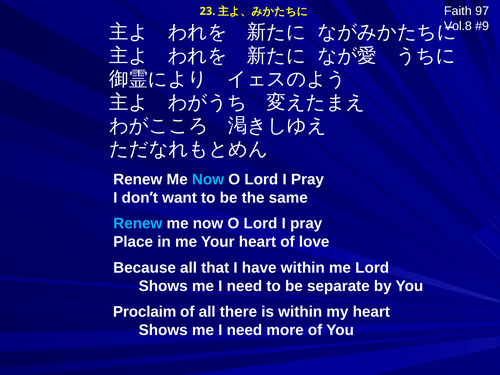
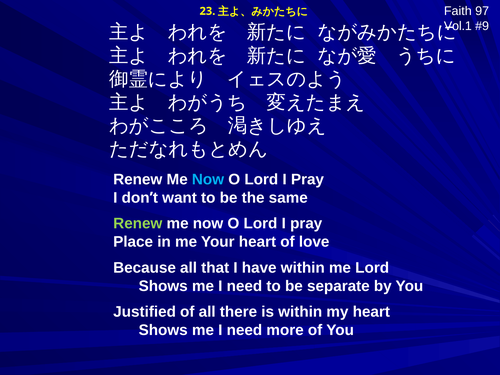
Vol.8: Vol.8 -> Vol.1 (458, 26)
Renew colour: light blue -> light green (138, 224)
Proclaim: Proclaim -> Justified (145, 312)
